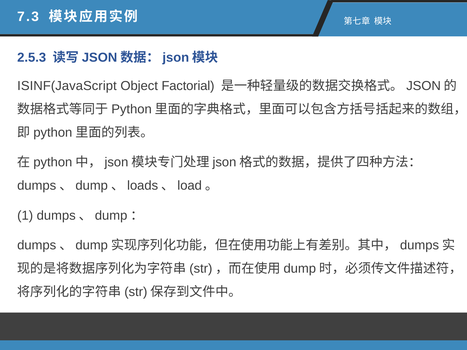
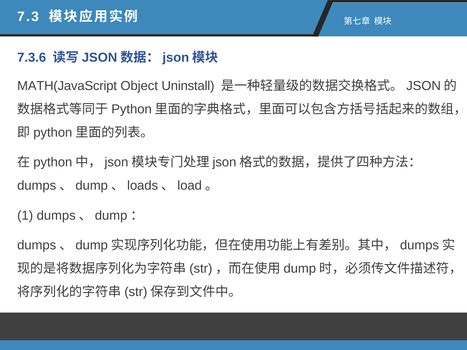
2.5.3: 2.5.3 -> 7.3.6 (32, 58)
ISINF(JavaScript: ISINF(JavaScript -> MATH(JavaScript (67, 86)
Factorial: Factorial -> Uninstall (188, 86)
